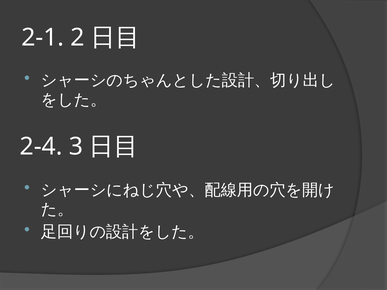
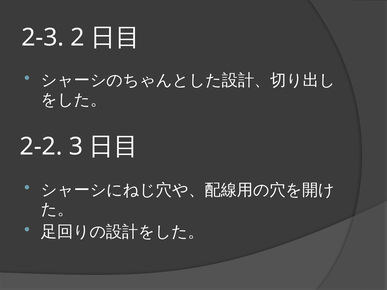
2-1: 2-1 -> 2-3 (43, 38)
2-4: 2-4 -> 2-2 (41, 147)
